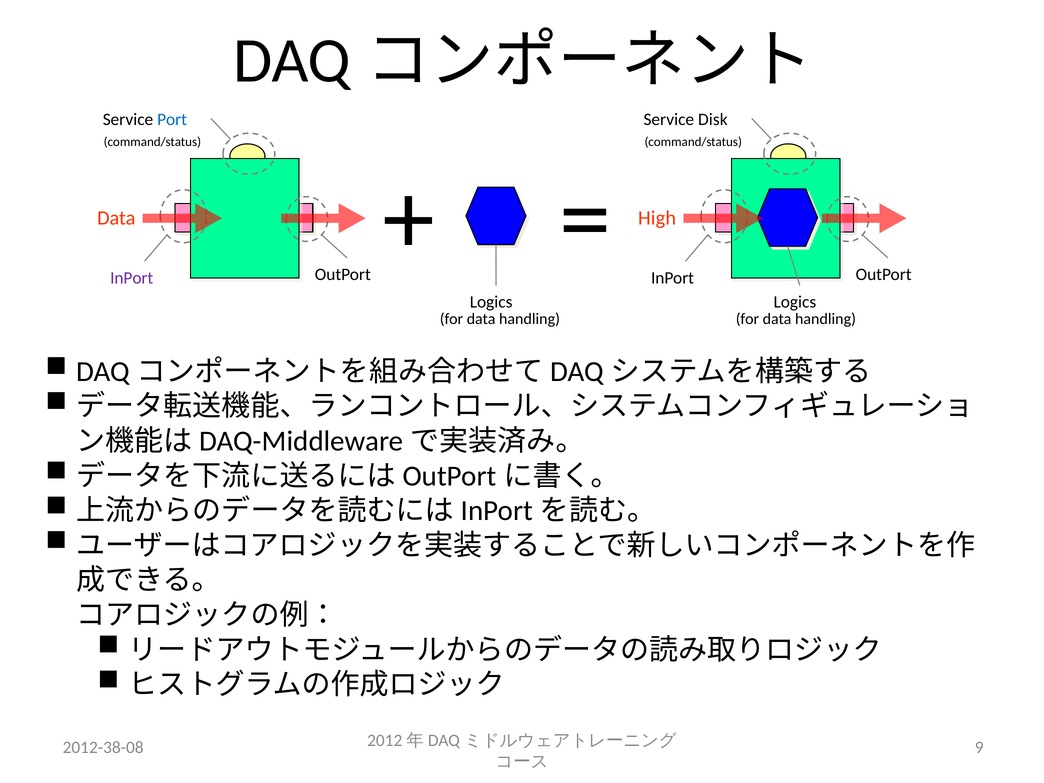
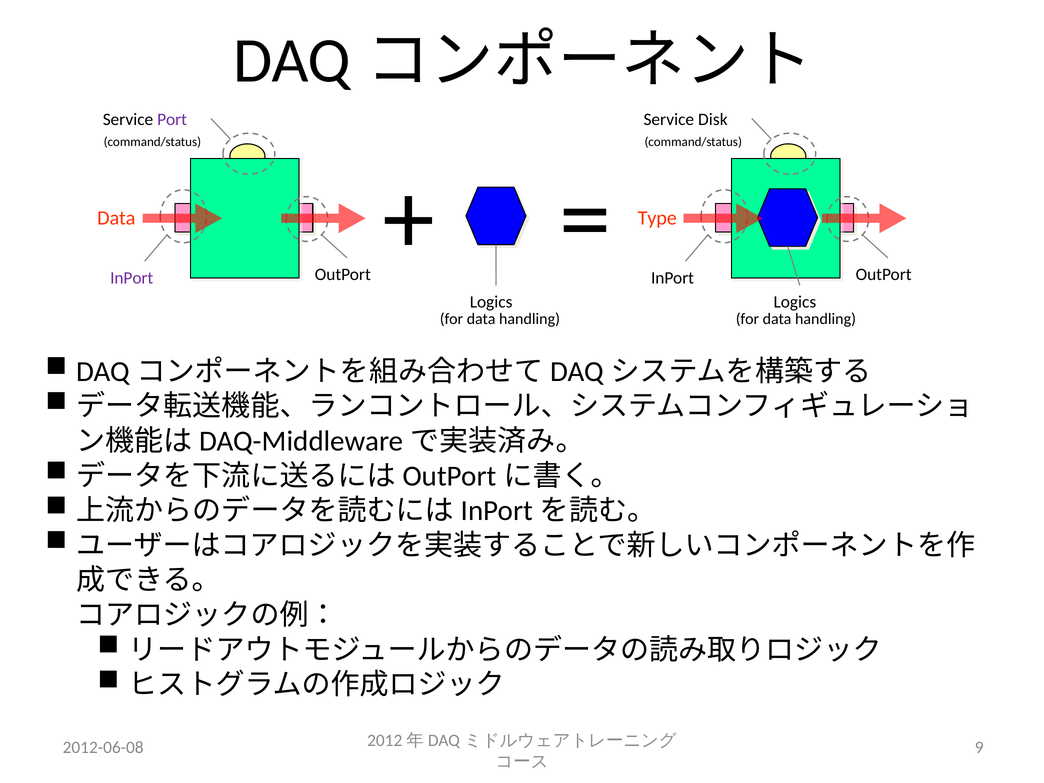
Port colour: blue -> purple (172, 119)
High: High -> Type (657, 218)
2012-38-08: 2012-38-08 -> 2012-06-08 (103, 748)
